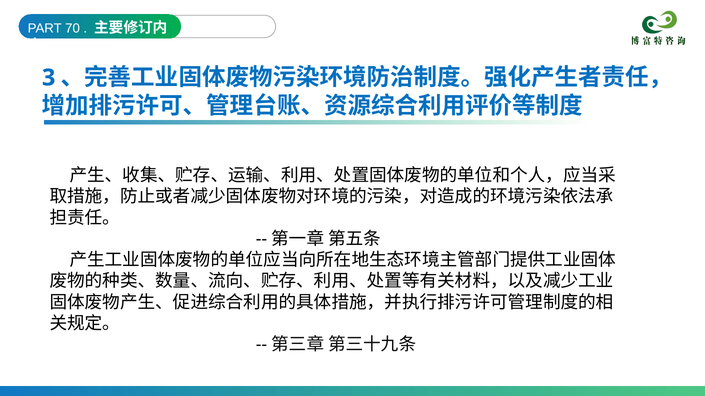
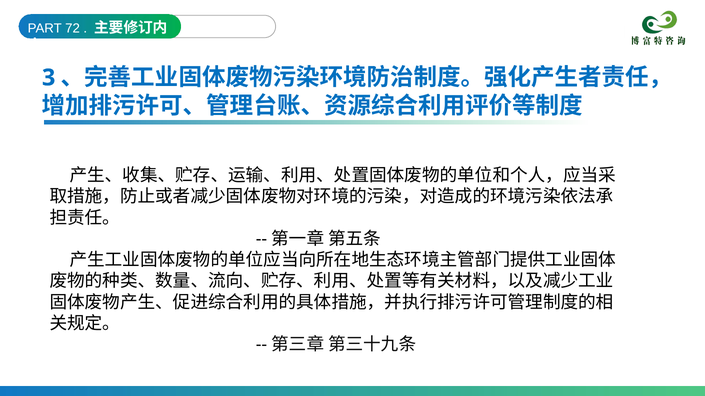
70: 70 -> 72 (73, 28)
